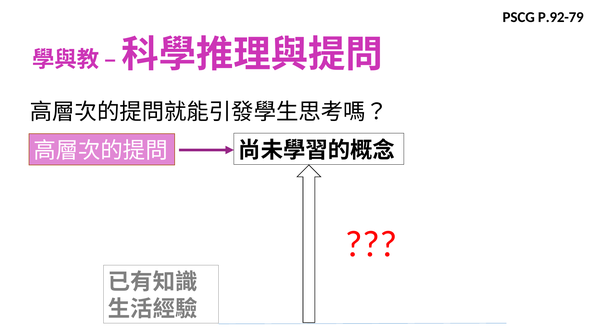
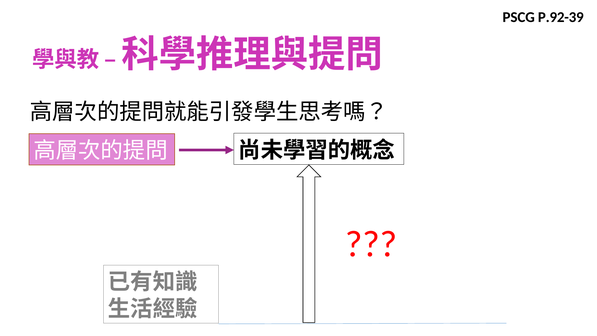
P.92-79: P.92-79 -> P.92-39 (561, 17)
